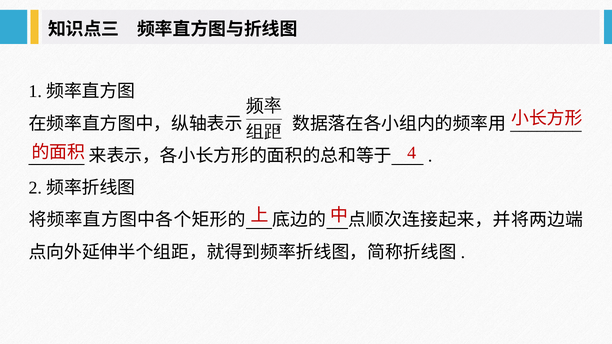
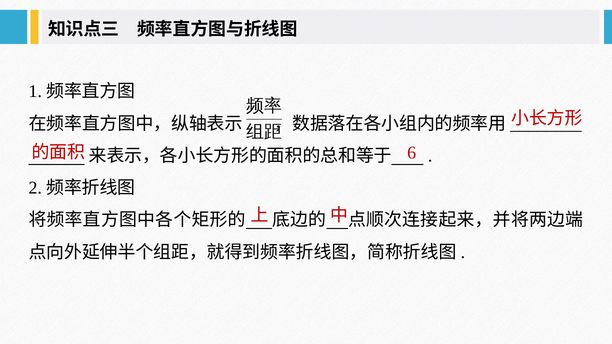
4: 4 -> 6 (412, 153)
